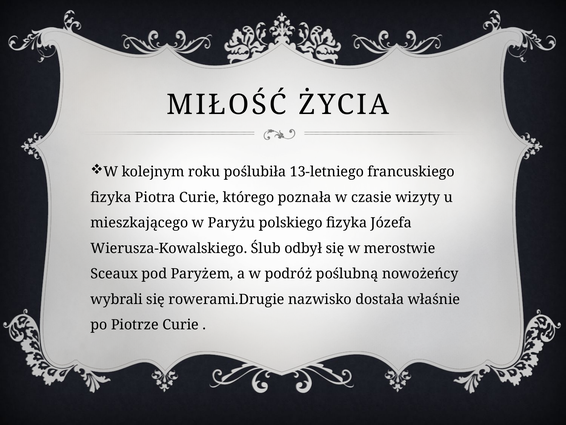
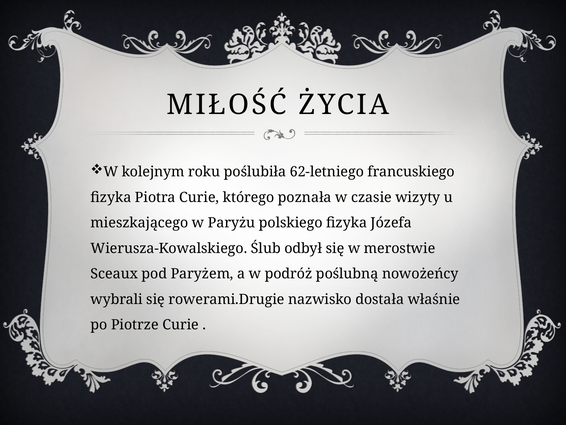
13-letniego: 13-letniego -> 62-letniego (327, 172)
